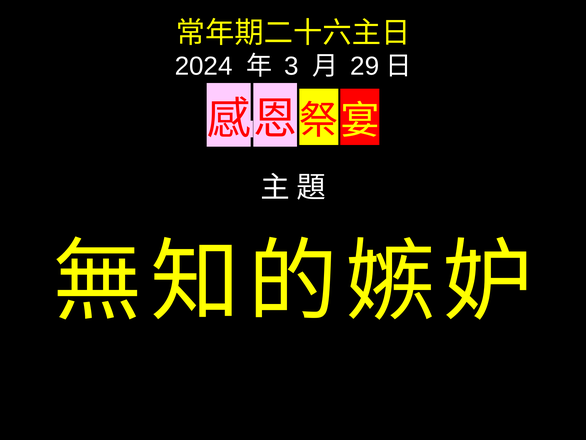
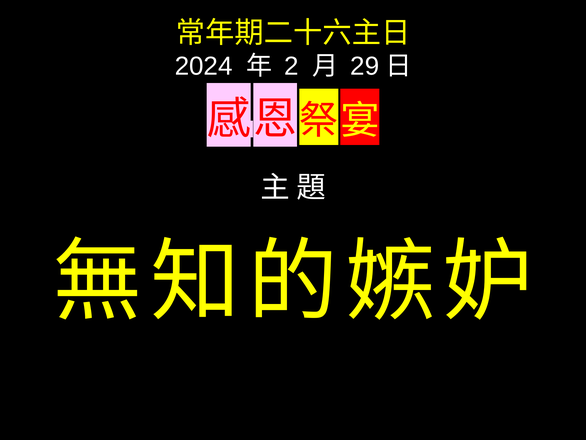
3: 3 -> 2 (292, 66)
